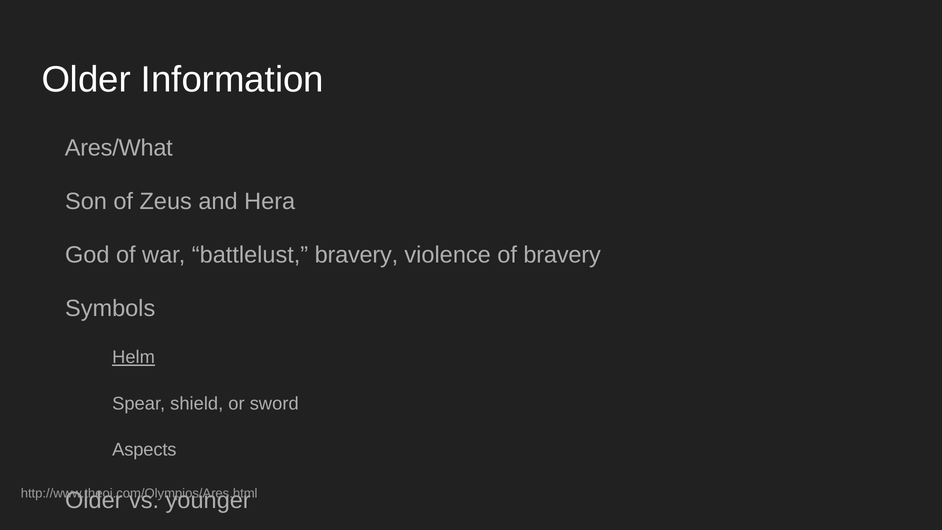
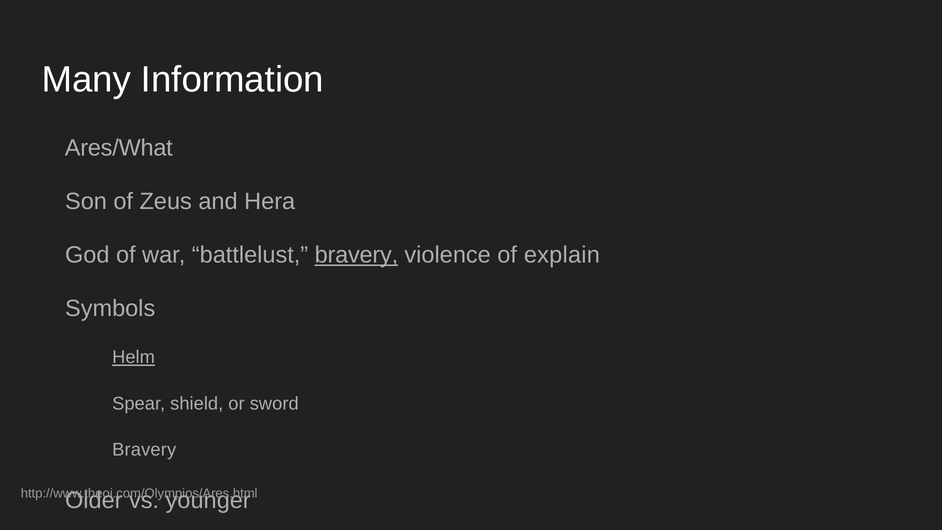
Older: Older -> Many (86, 80)
bravery underline: none -> present (356, 255)
of bravery: bravery -> explain (562, 255)
Aspects: Aspects -> Bravery (144, 450)
